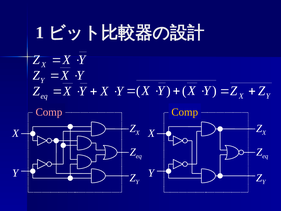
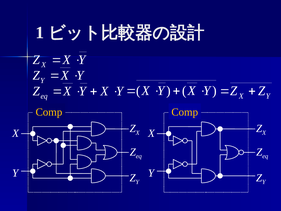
Comp colour: pink -> yellow (49, 112)
